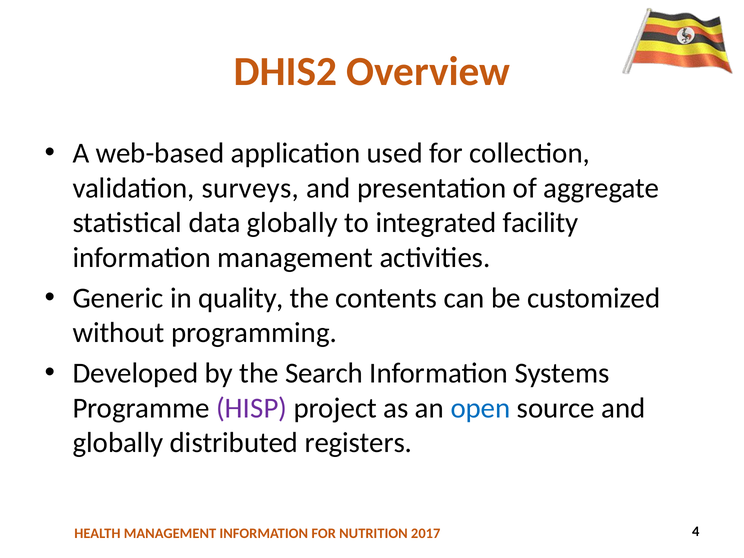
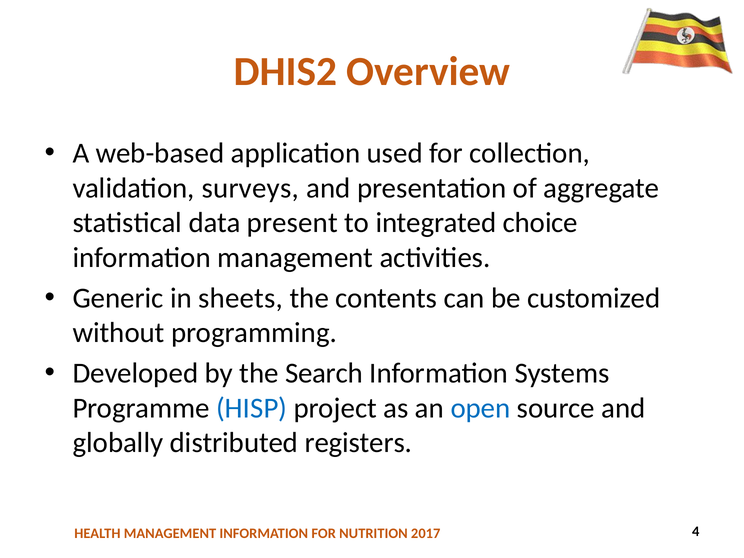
data globally: globally -> present (292, 223)
facility: facility -> choice (540, 223)
quality: quality -> sheets (241, 298)
HISP colour: purple -> blue (252, 408)
